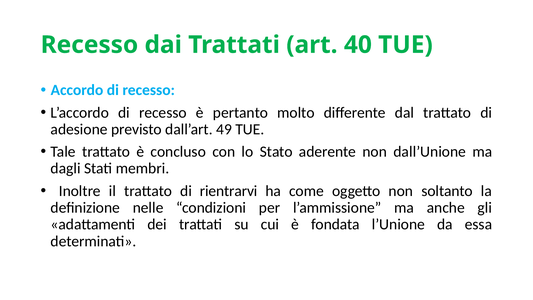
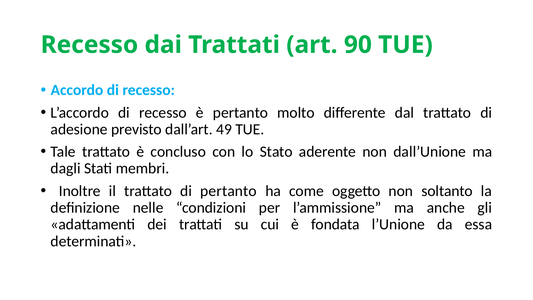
40: 40 -> 90 (358, 45)
di rientrarvi: rientrarvi -> pertanto (229, 191)
